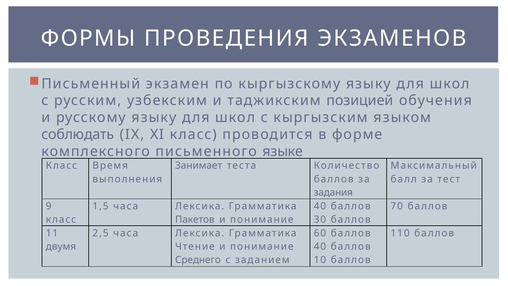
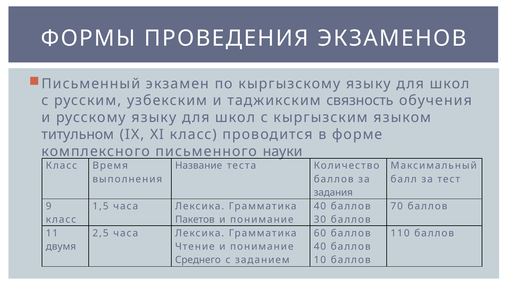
позицией: позицией -> связность (360, 101)
соблюдать: соблюдать -> титульном (78, 134)
языке: языке -> науки (283, 151)
Занимает: Занимает -> Название (199, 166)
